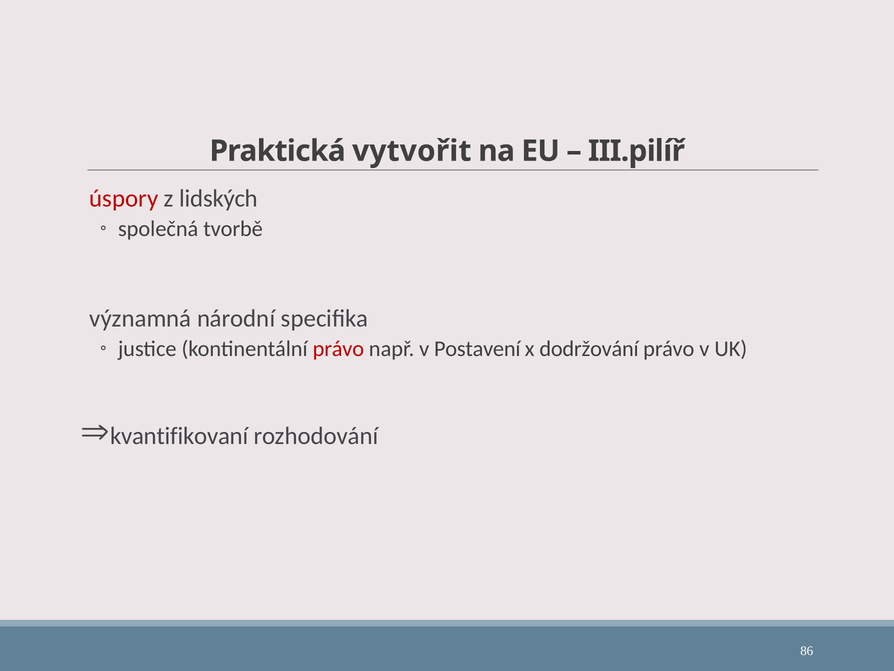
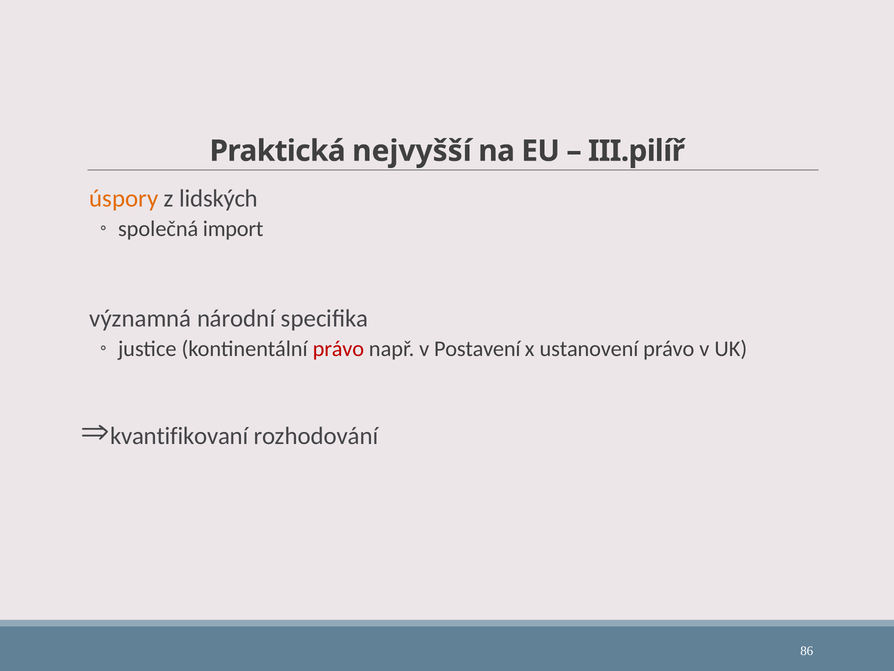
vytvořit: vytvořit -> nejvyšší (412, 151)
úspory colour: red -> orange (124, 198)
tvorbě: tvorbě -> import (233, 229)
dodržování: dodržování -> ustanovení (589, 349)
